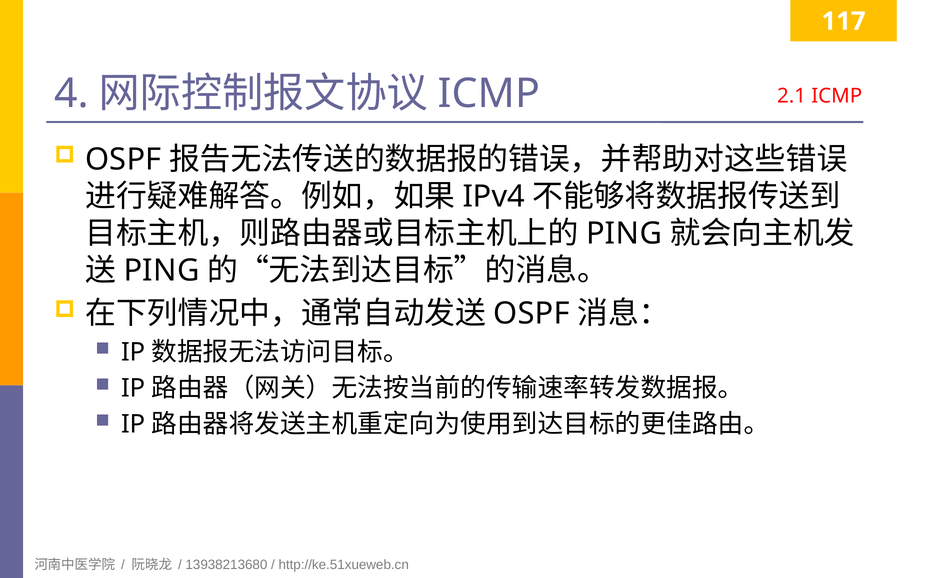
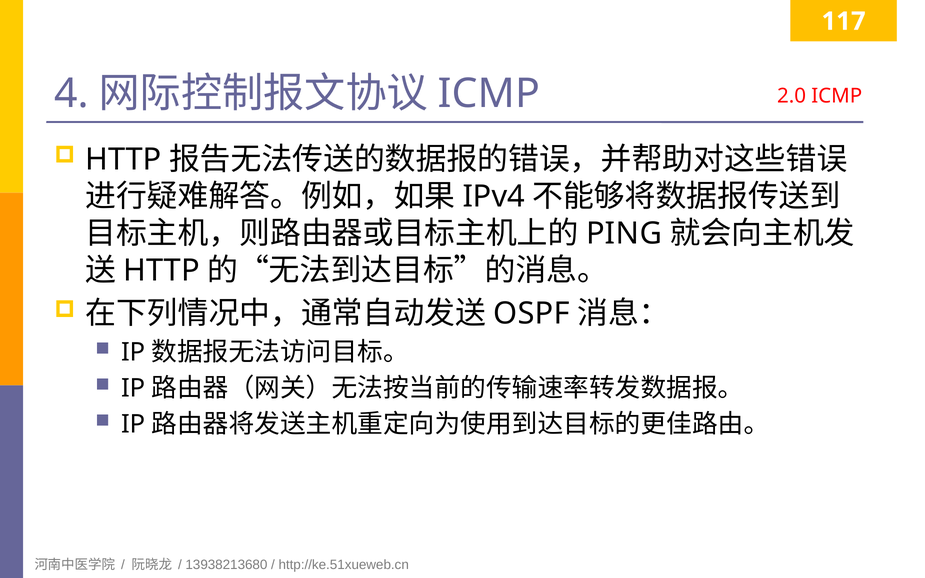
2.1: 2.1 -> 2.0 (792, 96)
OSPF: OSPF -> HTTP (123, 160)
PING: PING -> HTTP (162, 271)
